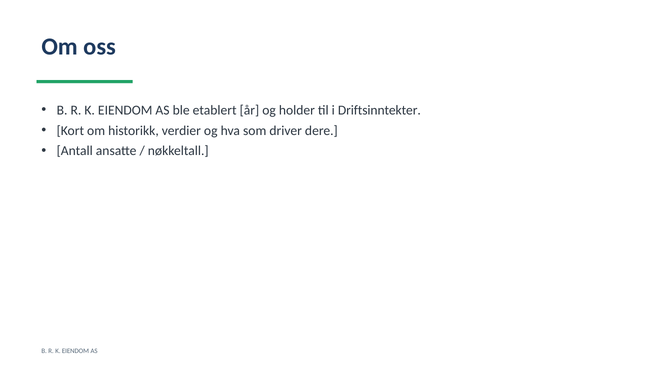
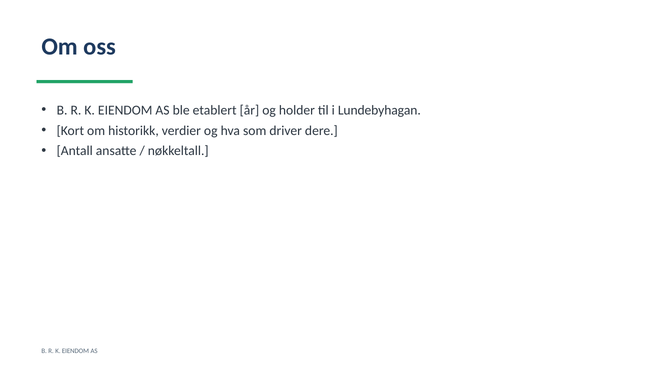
Driftsinntekter: Driftsinntekter -> Lundebyhagan (379, 110)
